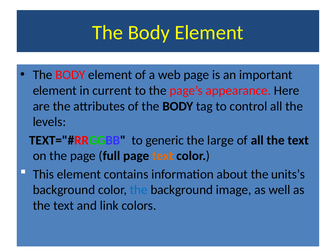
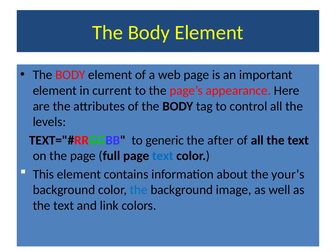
large: large -> after (221, 140)
text colour: orange -> blue (163, 156)
units’s: units’s -> your’s (288, 174)
